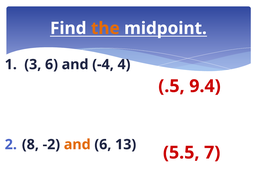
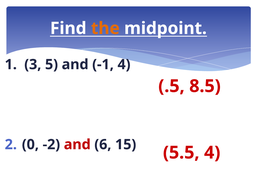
3 6: 6 -> 5 (52, 64)
-4: -4 -> -1 (103, 64)
9.4: 9.4 -> 8.5 (205, 86)
8: 8 -> 0 (30, 144)
and colour: orange -> red (77, 144)
13: 13 -> 15 (126, 144)
5.5 7: 7 -> 4 (212, 152)
